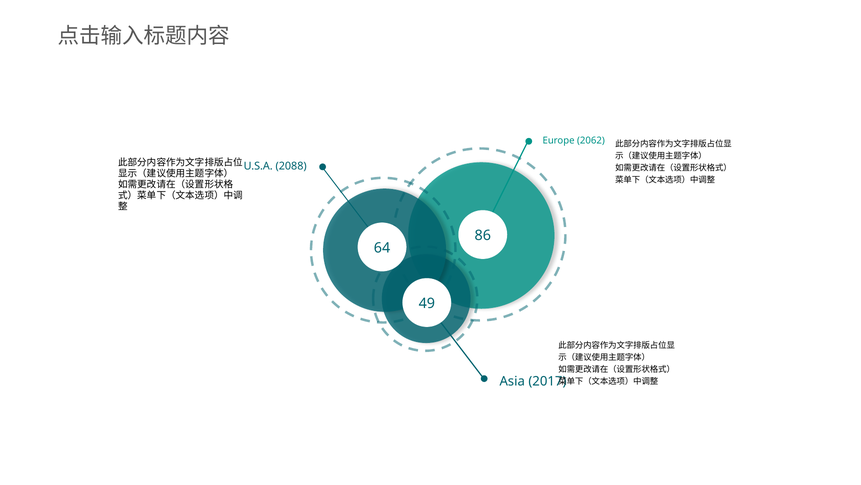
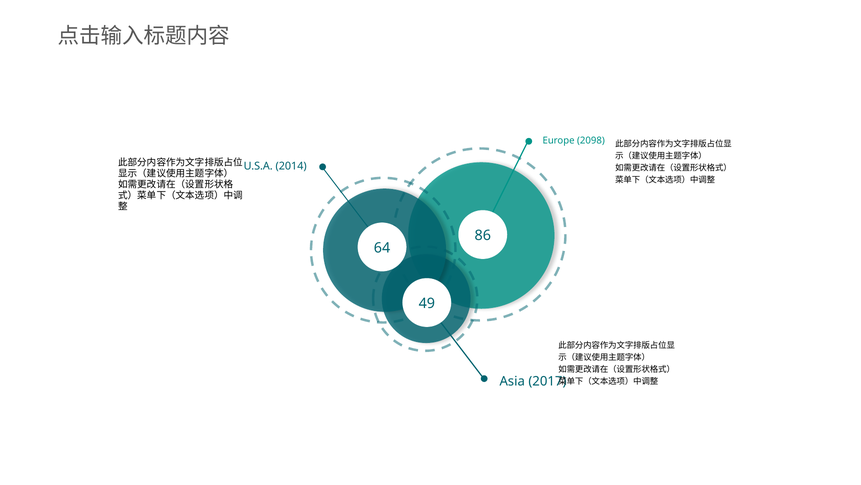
2062: 2062 -> 2098 (591, 141)
2088: 2088 -> 2014 (291, 166)
